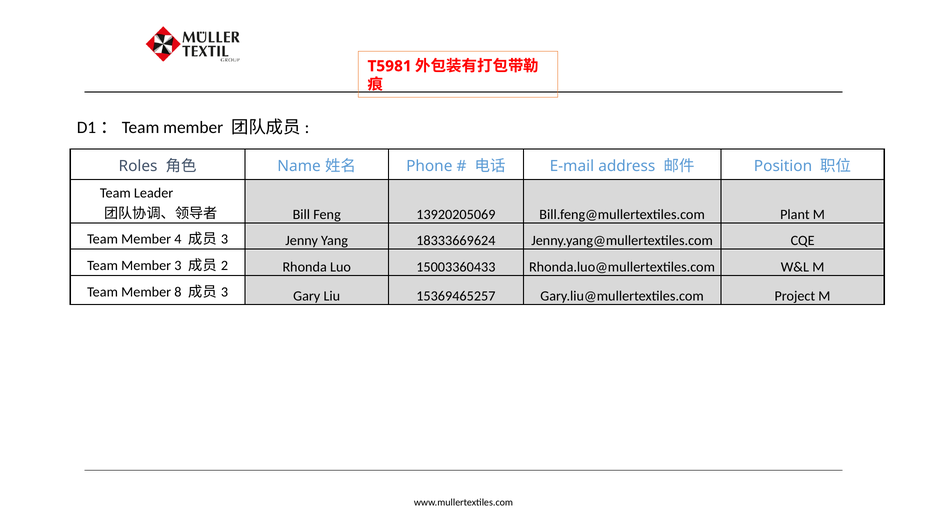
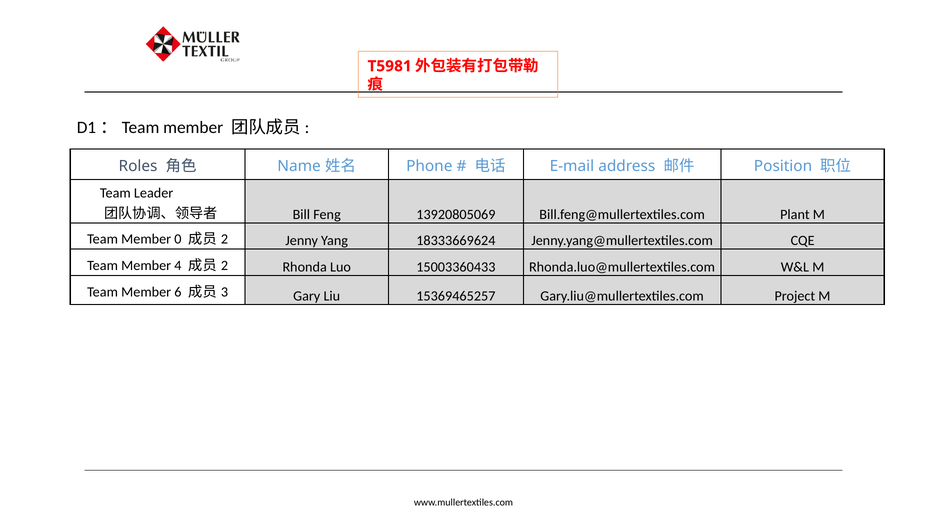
13920205069: 13920205069 -> 13920805069 (456, 215)
4: 4 -> 0 (178, 240)
3: 3 -> 2 (225, 240)
Member 3: 3 -> 4 (178, 266)
8: 8 -> 6 (178, 292)
